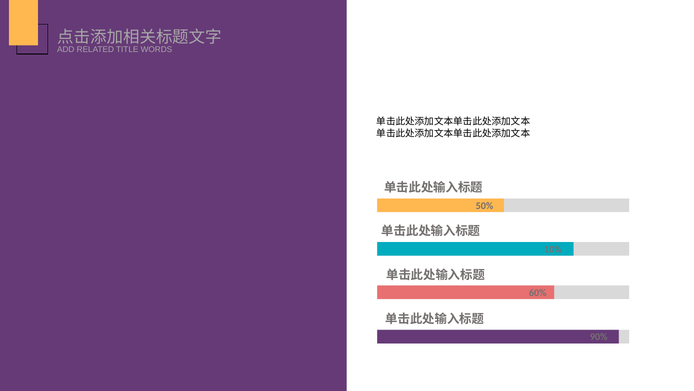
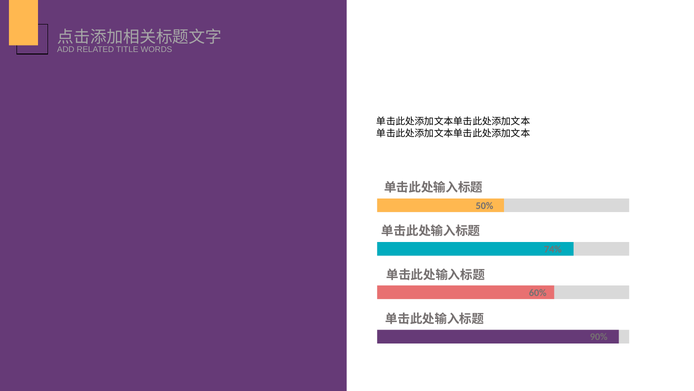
10%: 10% -> 74% (553, 249)
